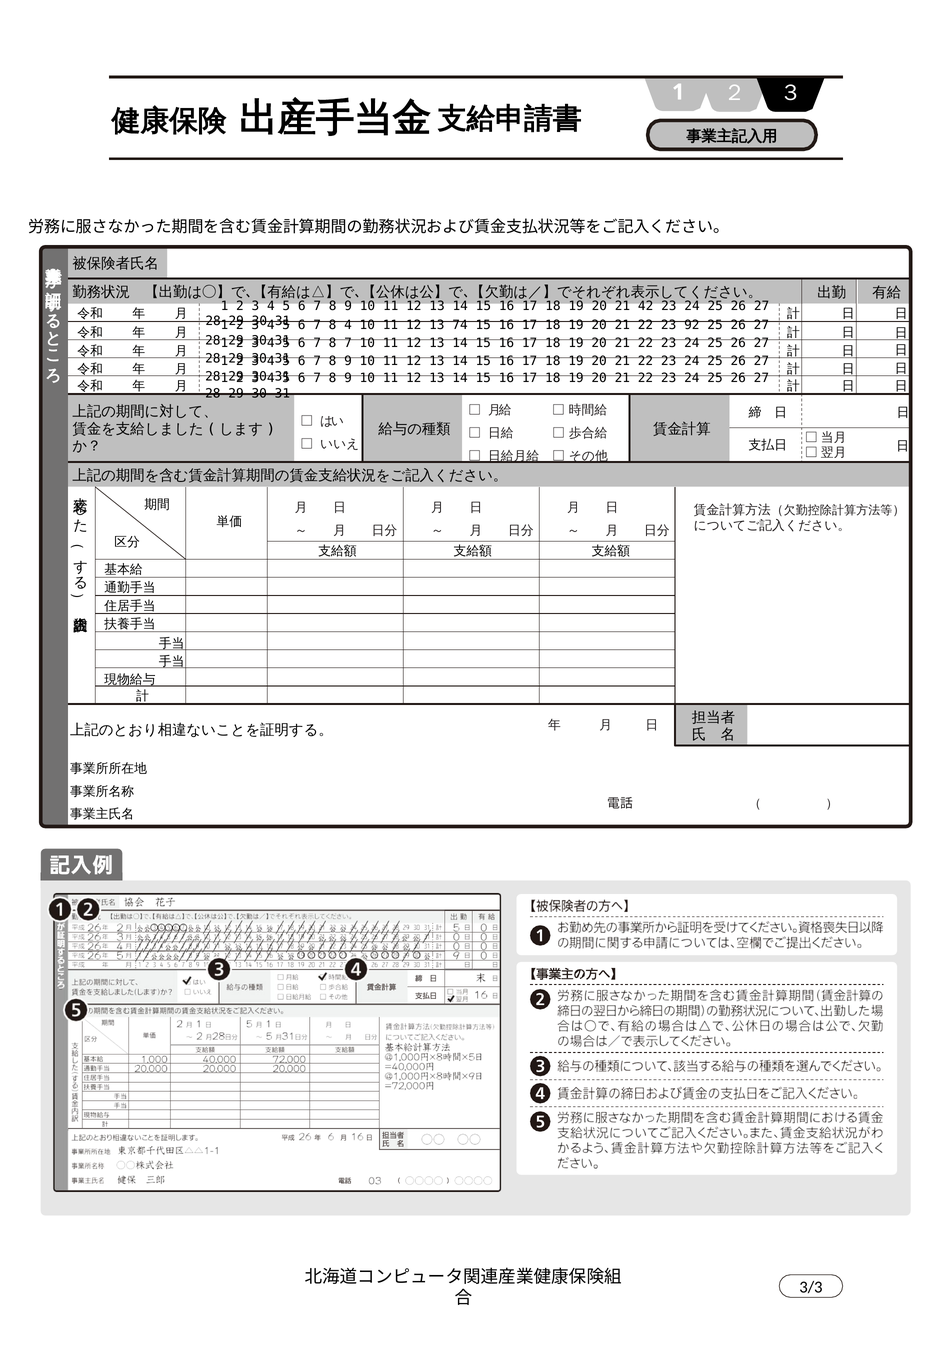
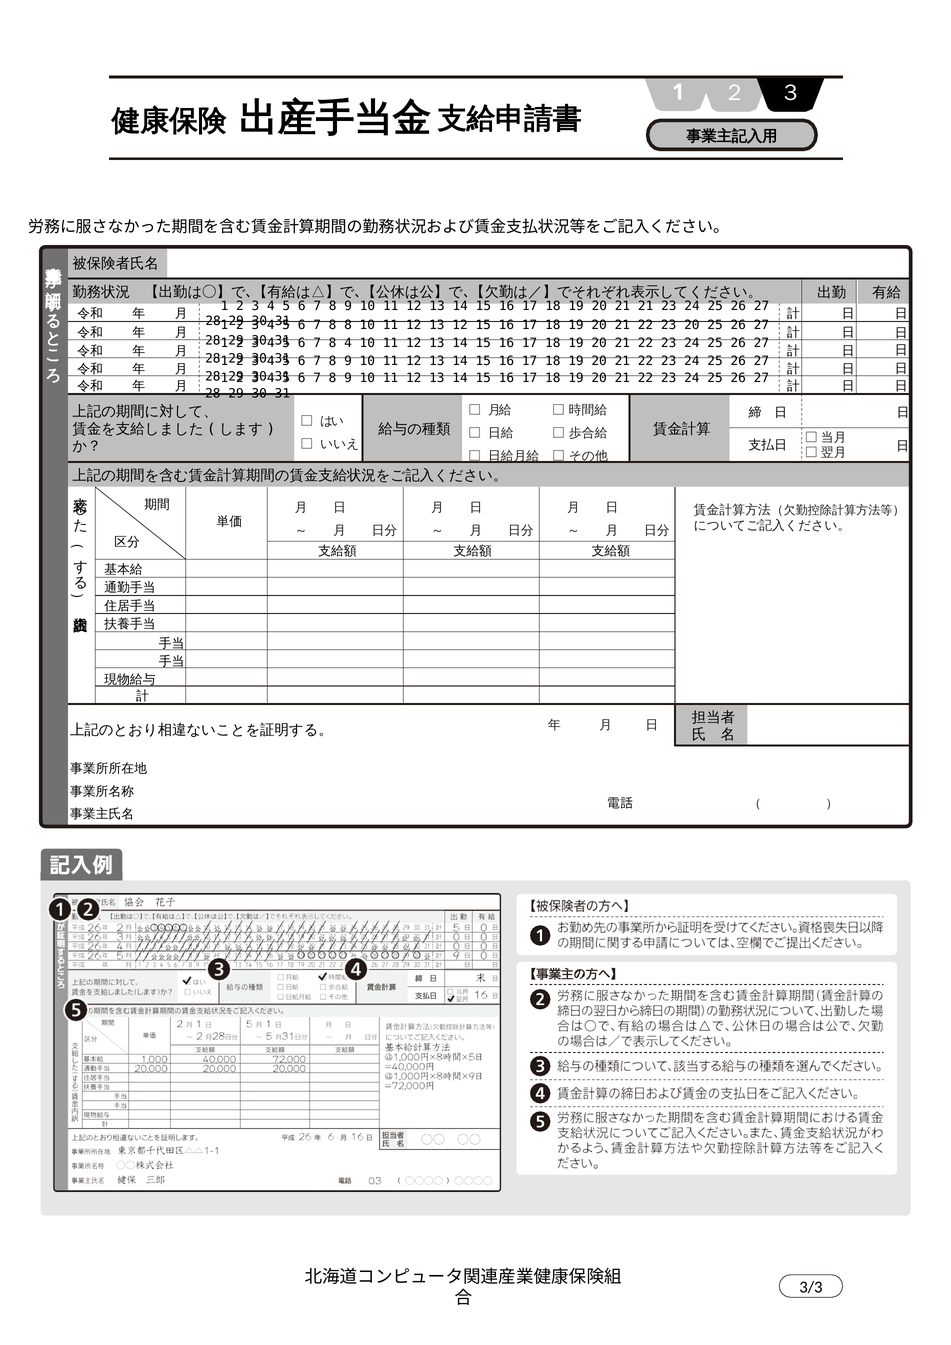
21 42: 42 -> 21 (646, 306)
8 4: 4 -> 8 (348, 325)
13 74: 74 -> 12 (460, 325)
23 92: 92 -> 20 (692, 325)
8 7: 7 -> 4 (348, 343)
